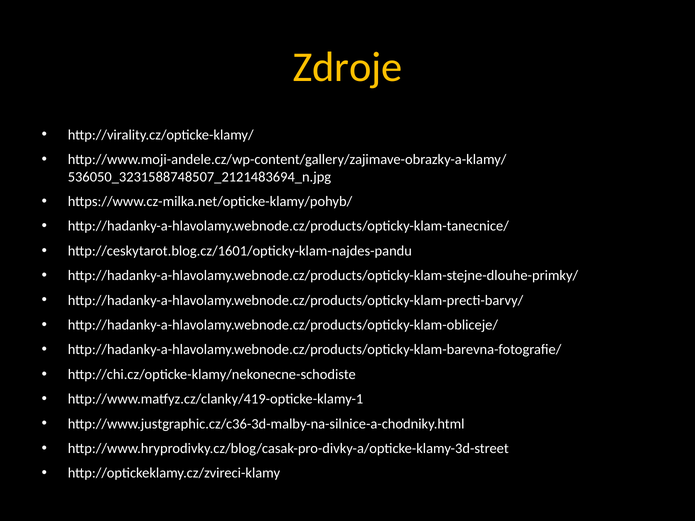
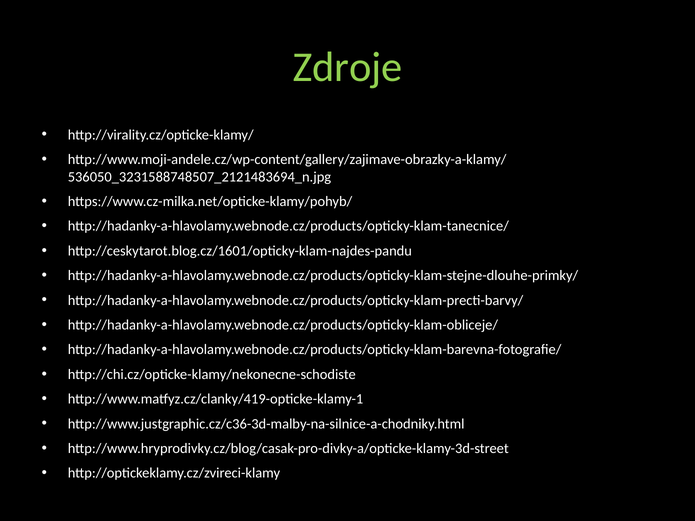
Zdroje colour: yellow -> light green (347, 67)
